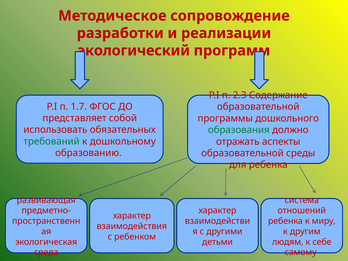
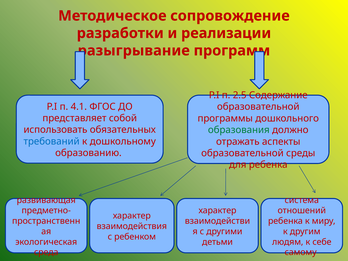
экологический: экологический -> разыгрывание (134, 51)
2.3: 2.3 -> 2.5 (240, 95)
1.7: 1.7 -> 4.1 (79, 107)
требований colour: green -> blue (52, 141)
